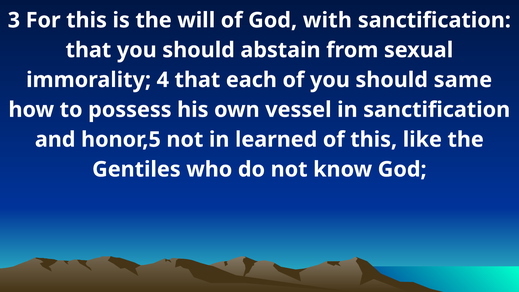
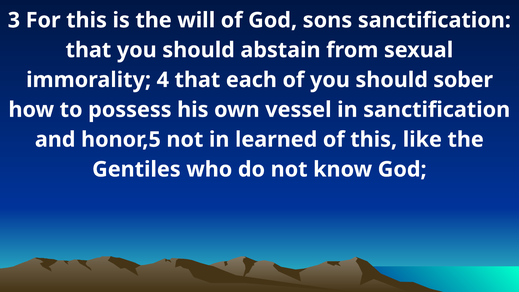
with: with -> sons (327, 20)
same: same -> sober (463, 80)
